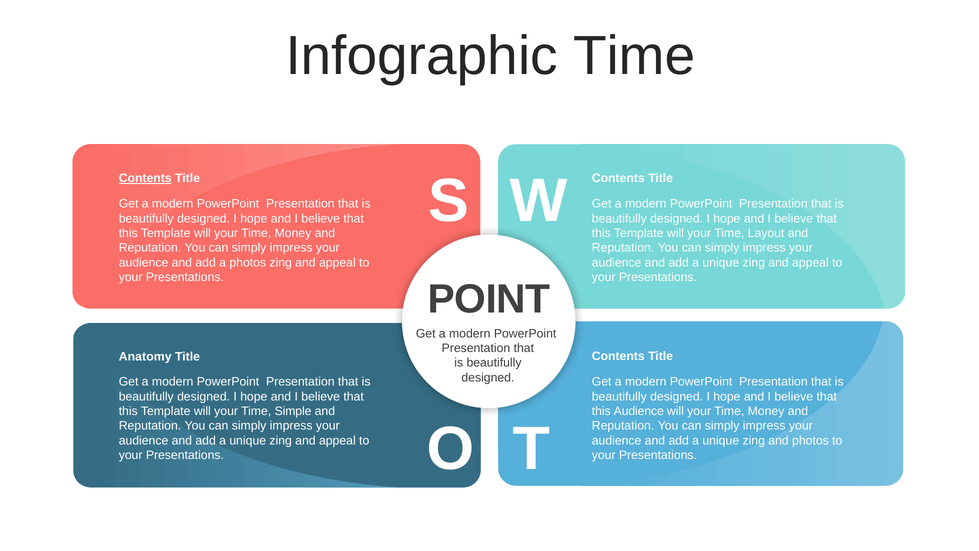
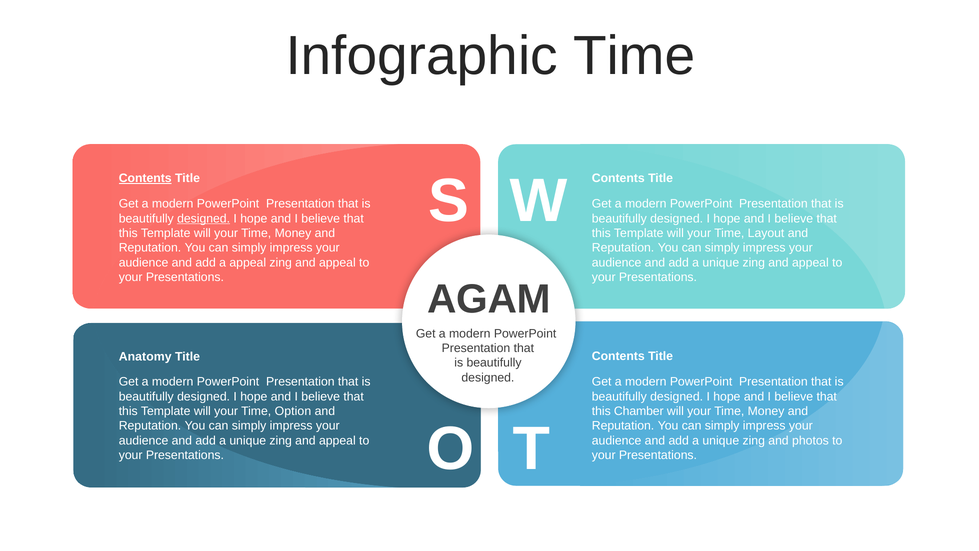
designed underline: none -> present (204, 218)
a photos: photos -> appeal (248, 262)
POINT: POINT -> AGAM (489, 299)
Simple: Simple -> Option (293, 411)
this Audience: Audience -> Chamber (639, 411)
